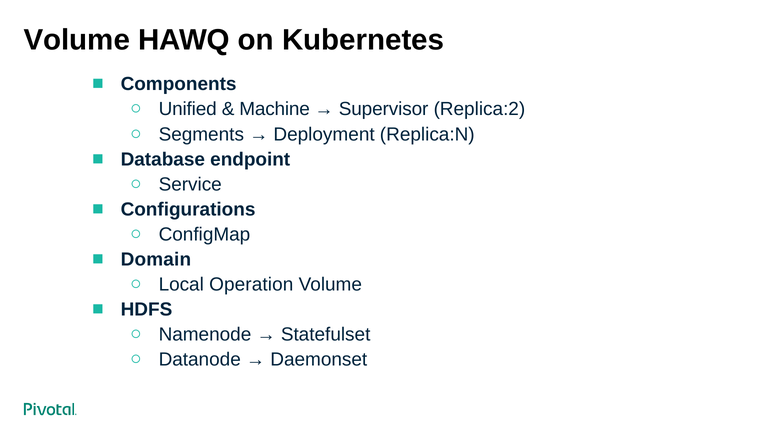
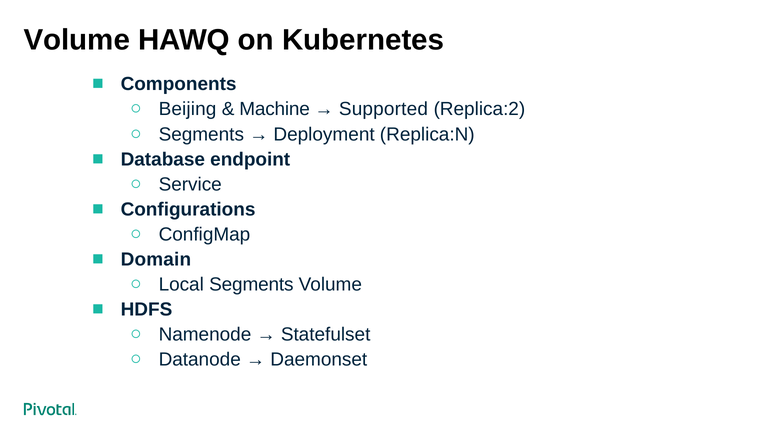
Unified: Unified -> Beijing (188, 109)
Supervisor: Supervisor -> Supported (383, 109)
Local Operation: Operation -> Segments (251, 284)
